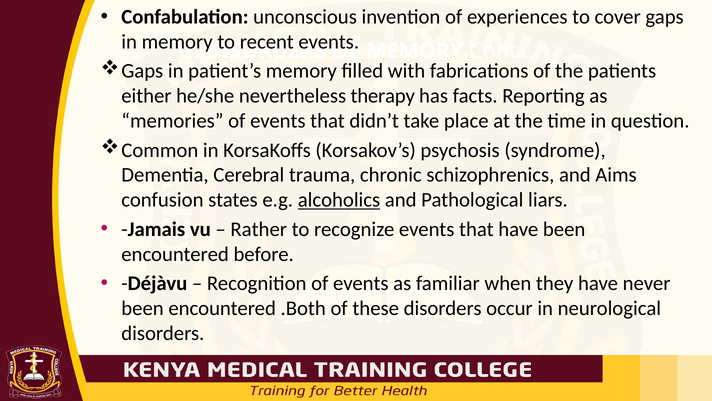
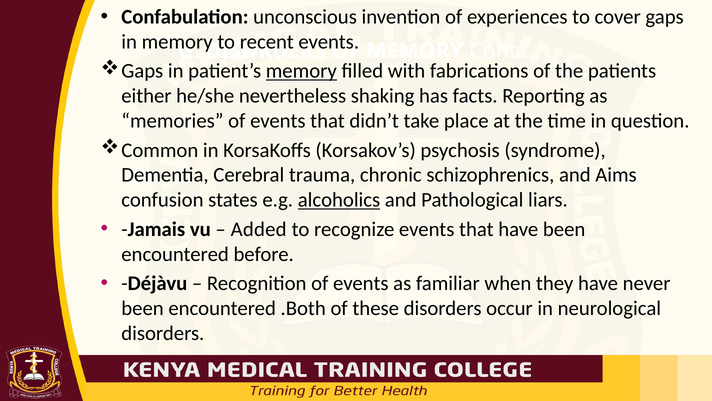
memory underline: none -> present (301, 71)
therapy: therapy -> shaking (383, 96)
Rather: Rather -> Added (259, 229)
